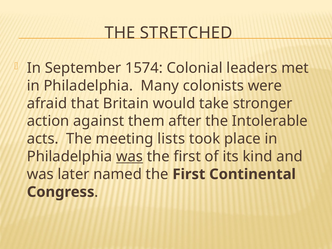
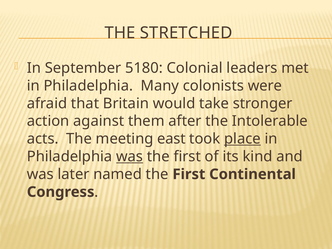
1574: 1574 -> 5180 (144, 68)
lists: lists -> east (171, 139)
place underline: none -> present (242, 139)
